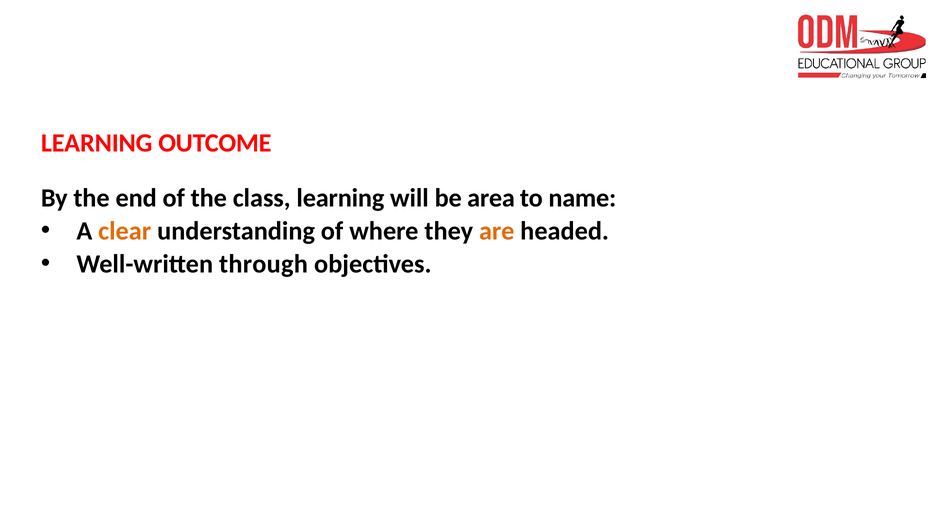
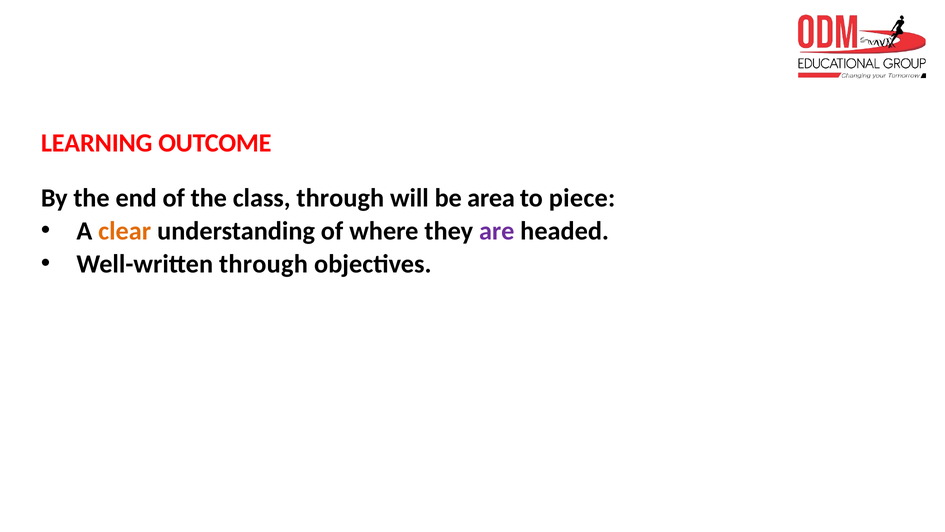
class learning: learning -> through (340, 198)
name: name -> piece (582, 198)
are colour: orange -> purple (497, 231)
